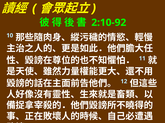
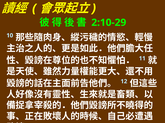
2:10-92: 2:10-92 -> 2:10-29 (109, 23)
